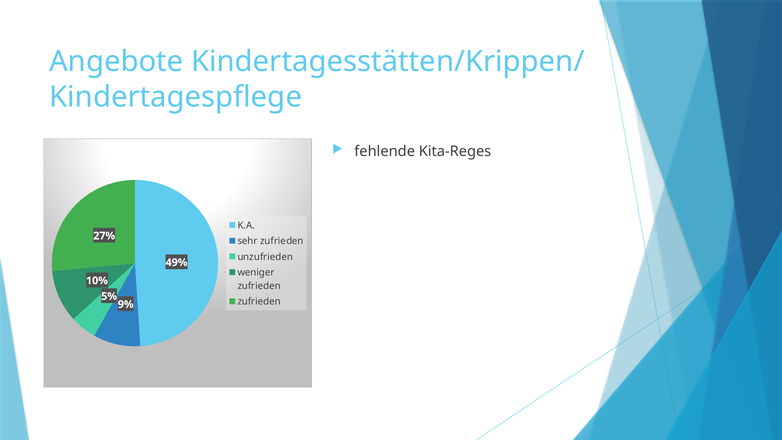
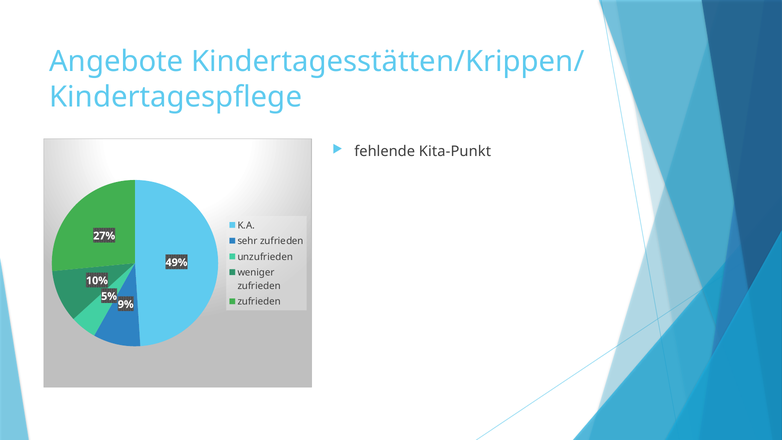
Kita-Reges: Kita-Reges -> Kita-Punkt (455, 151)
